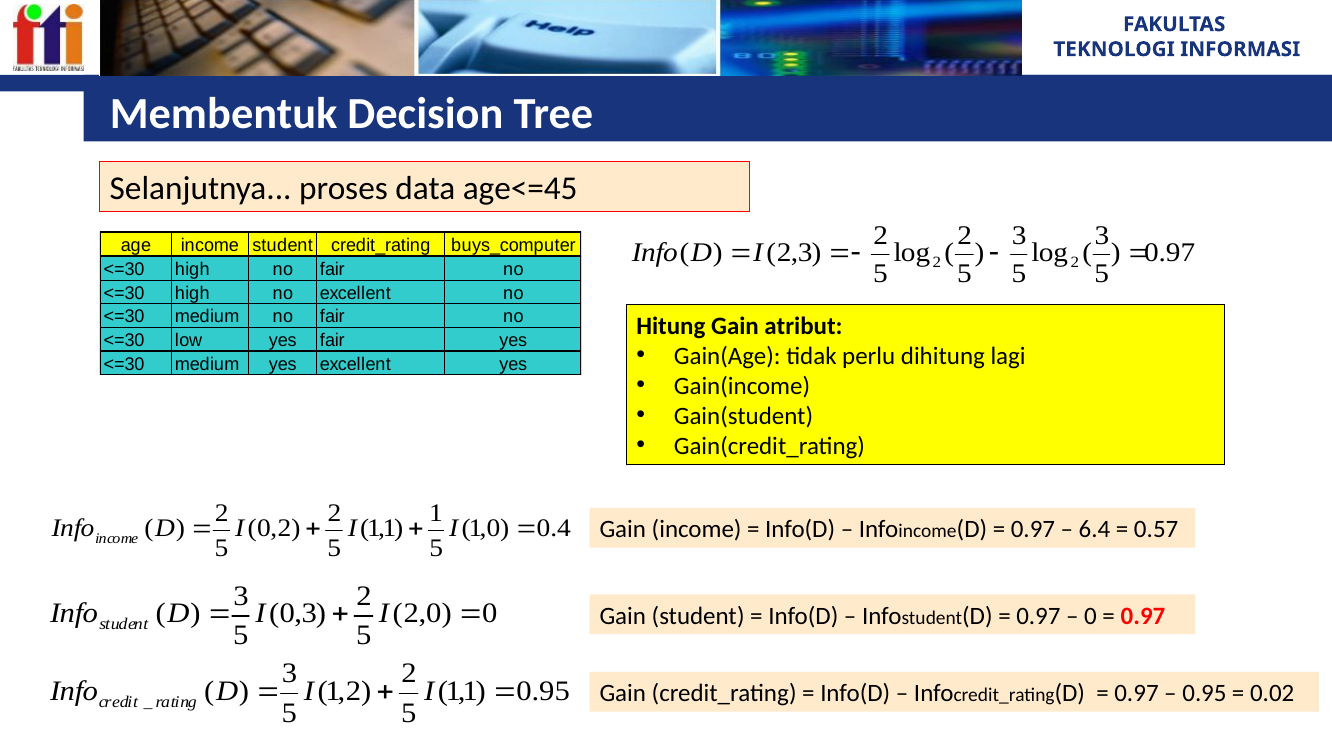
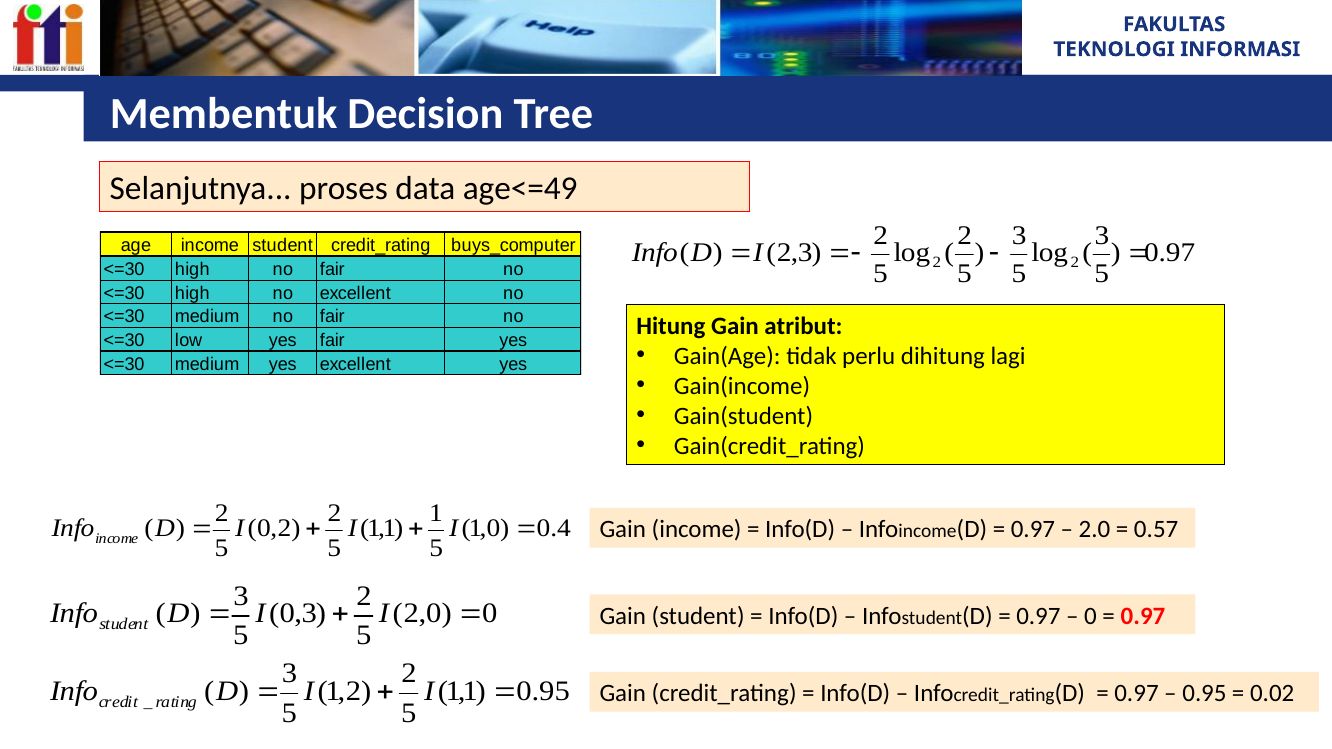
age<=45: age<=45 -> age<=49 (520, 189)
6.4: 6.4 -> 2.0 (1095, 530)
